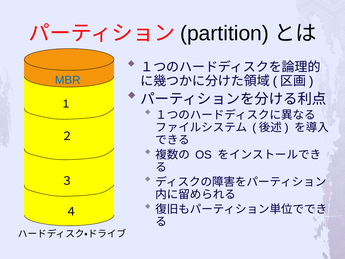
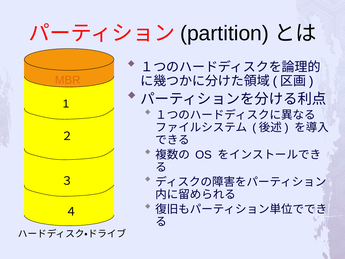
MBR colour: blue -> orange (68, 80)
